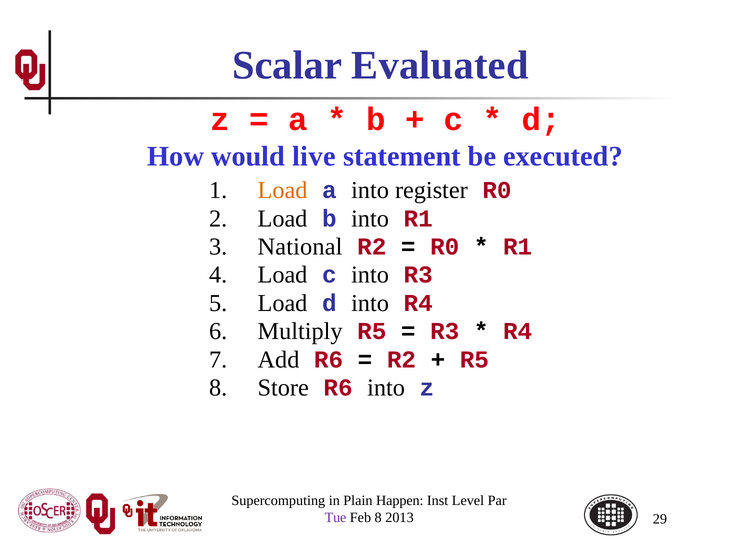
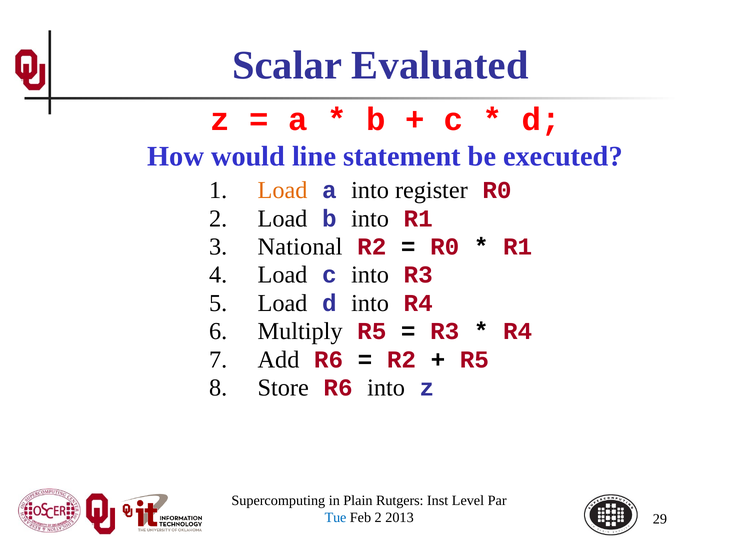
live: live -> line (314, 156)
Happen: Happen -> Rutgers (400, 500)
Tue colour: purple -> blue (336, 517)
Feb 8: 8 -> 2 (378, 517)
